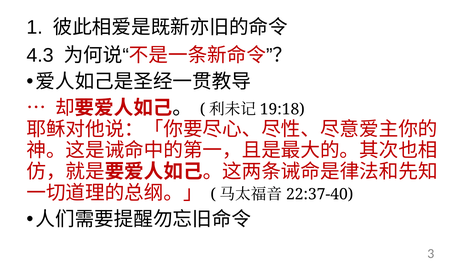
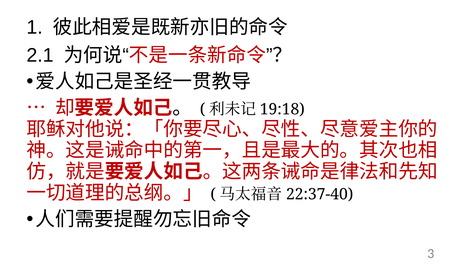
4.3: 4.3 -> 2.1 (40, 55)
